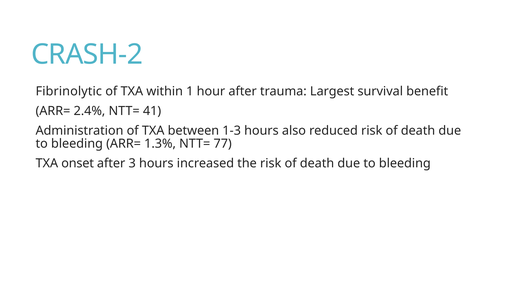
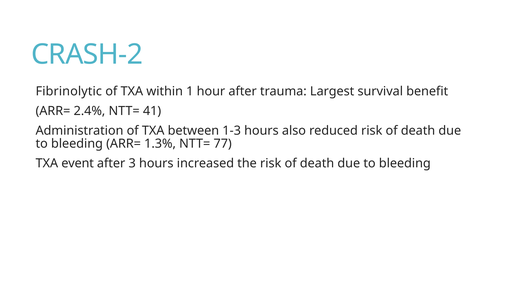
onset: onset -> event (78, 163)
